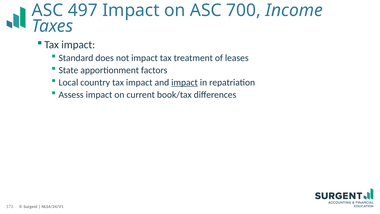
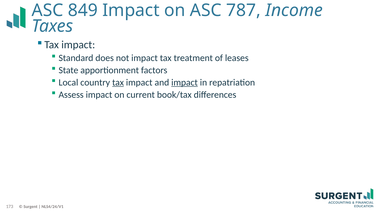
497: 497 -> 849 (83, 10)
700: 700 -> 787 (243, 10)
tax underline: none -> present (118, 82)
